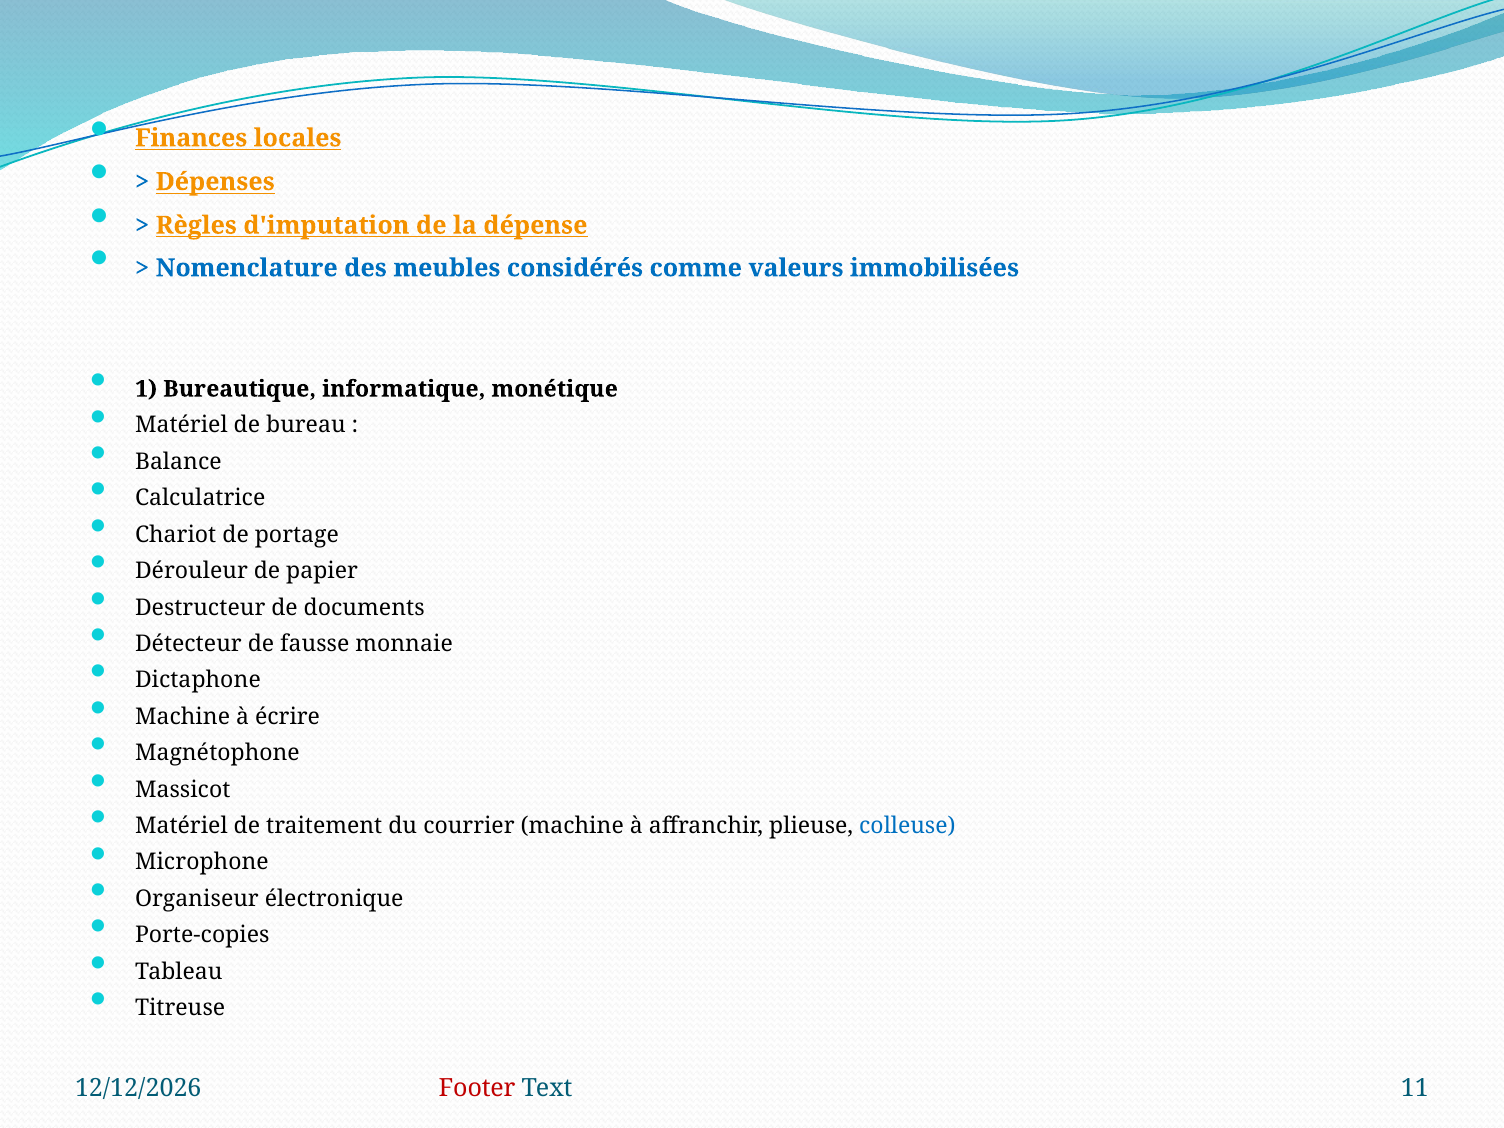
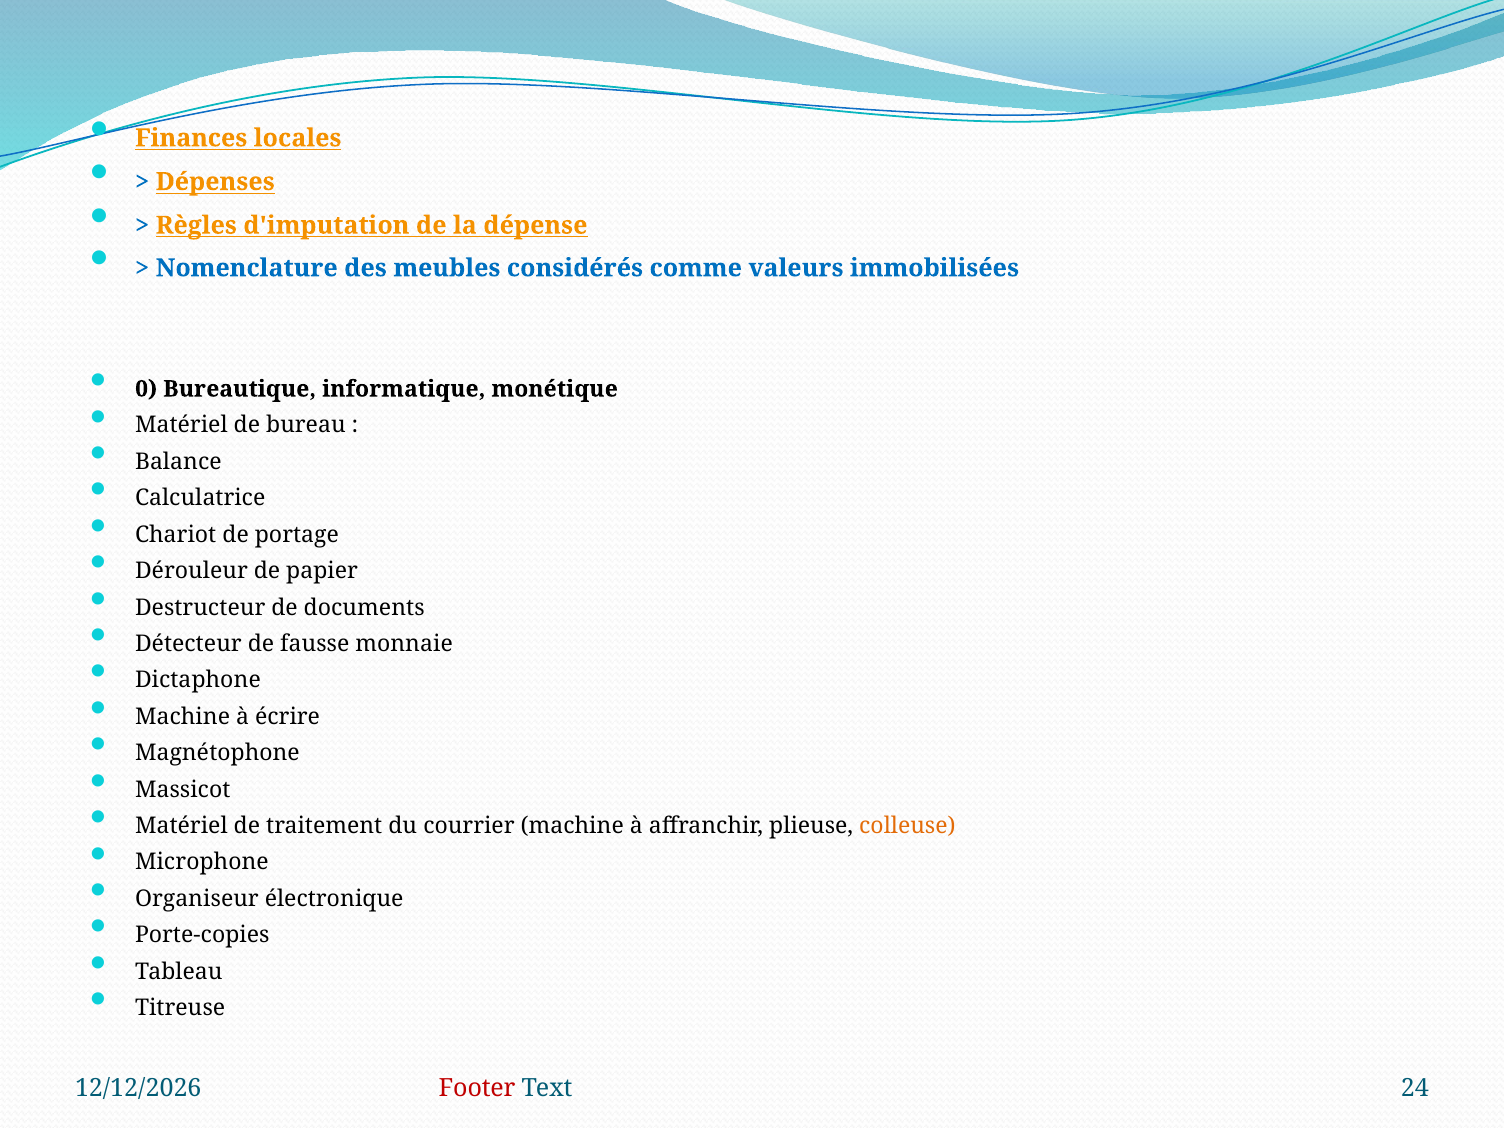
1: 1 -> 0 (146, 389)
colleuse colour: blue -> orange (907, 826)
11: 11 -> 24 (1415, 1088)
